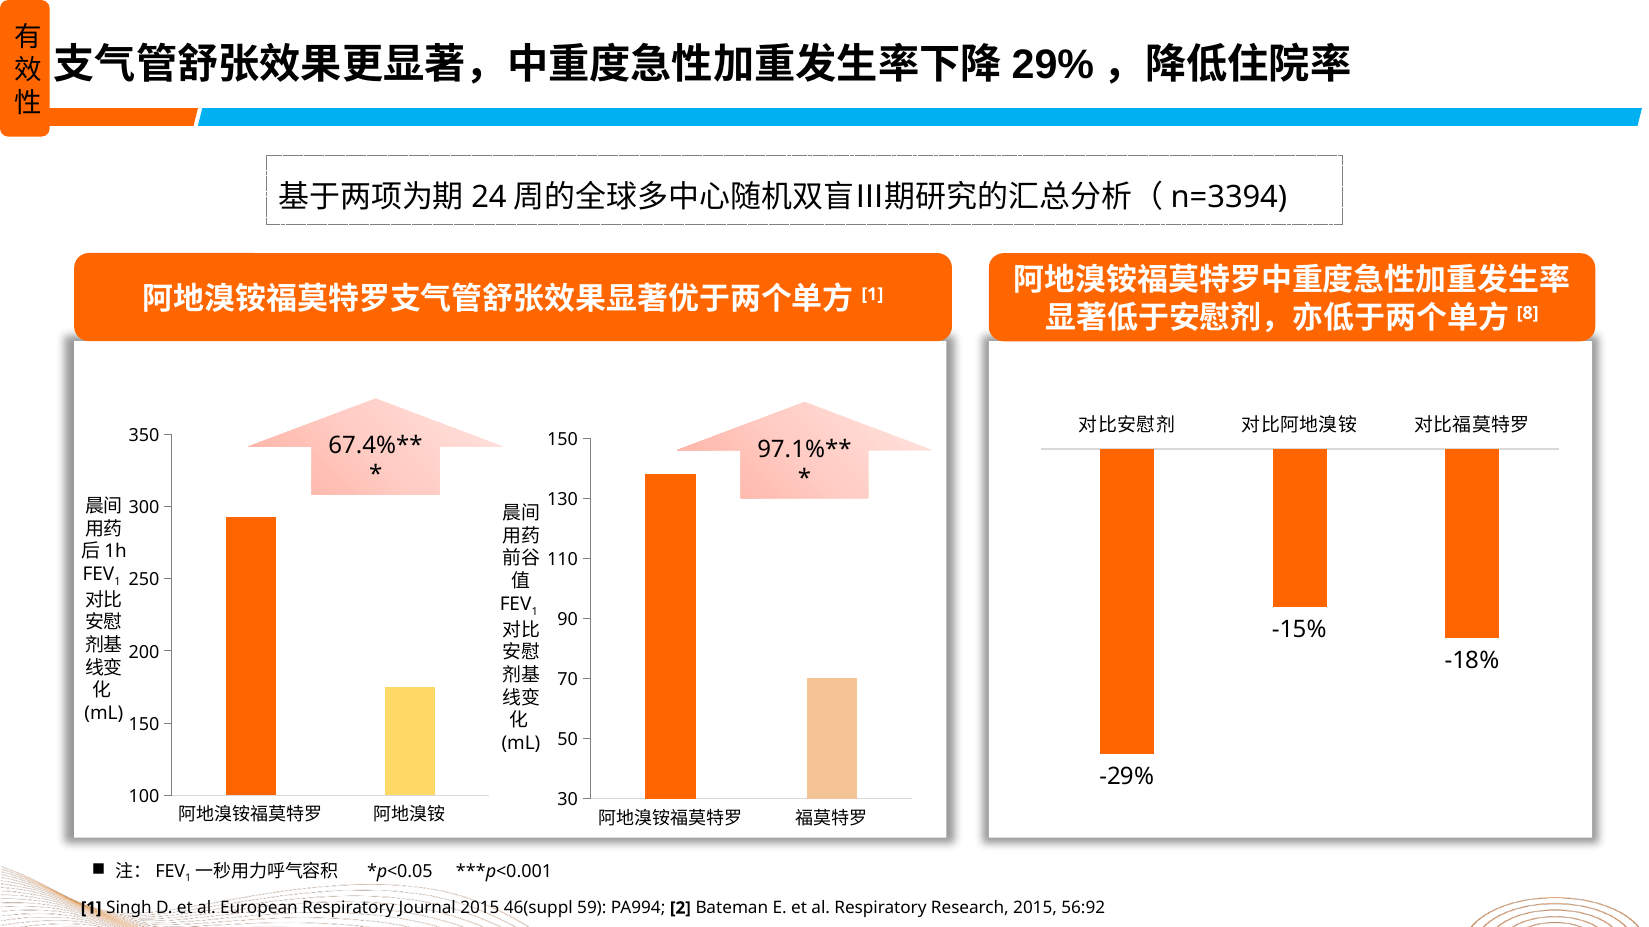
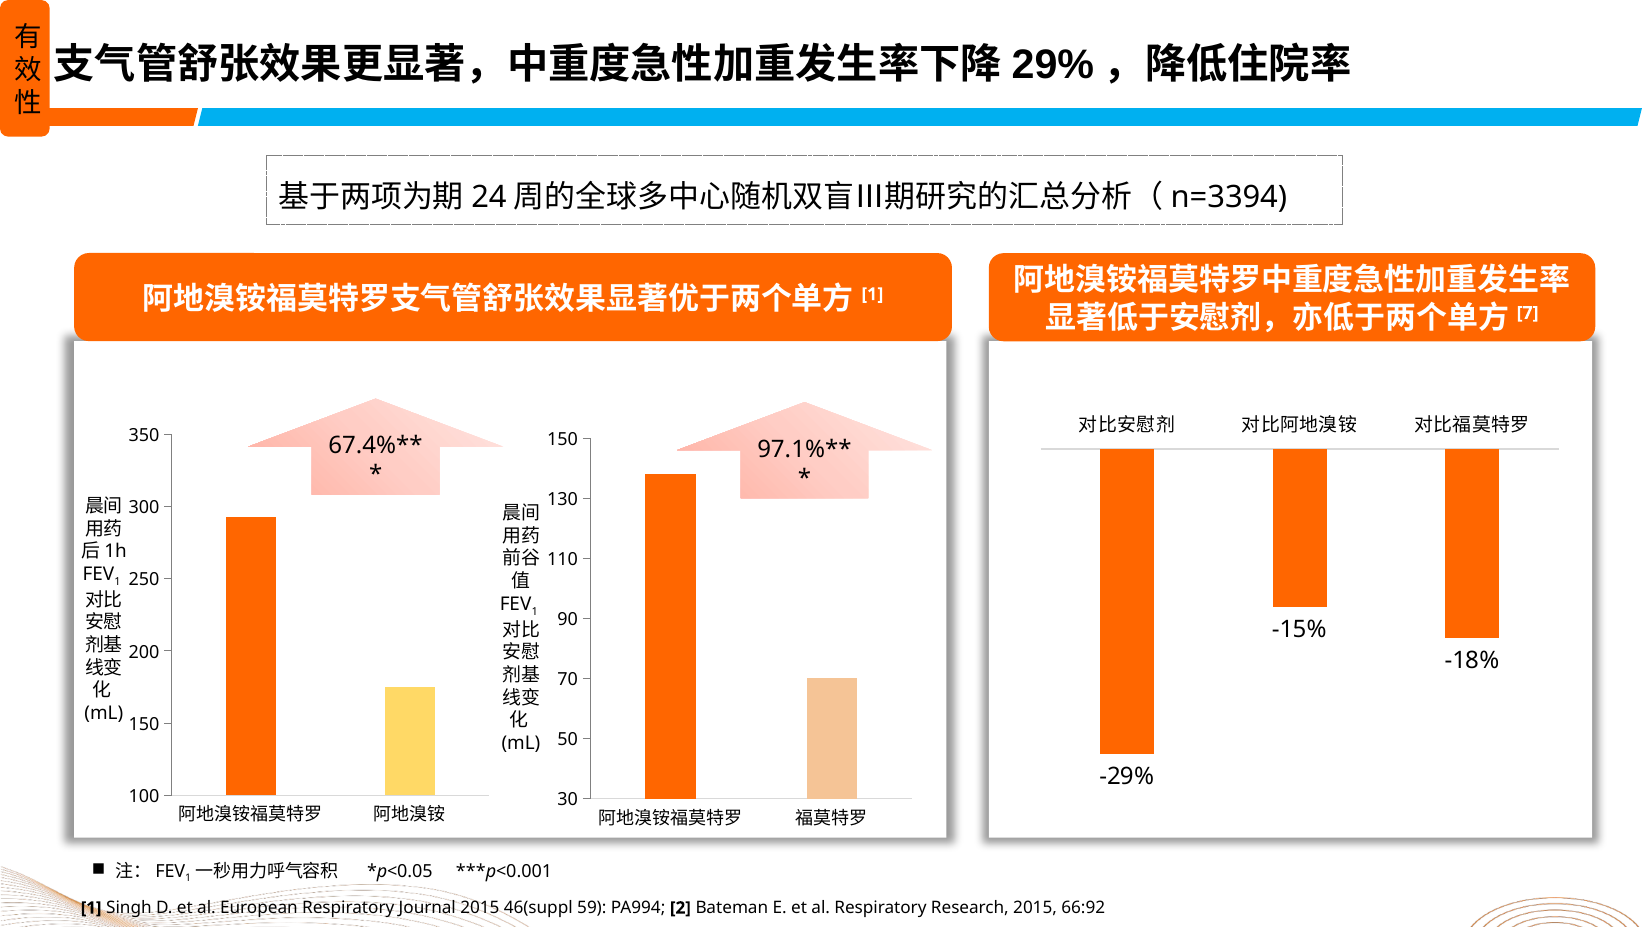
8: 8 -> 7 (1528, 313)
56:92: 56:92 -> 66:92 (1083, 908)
